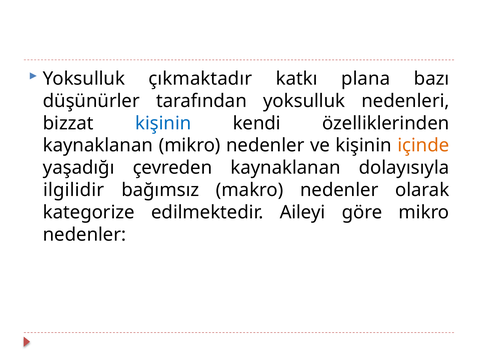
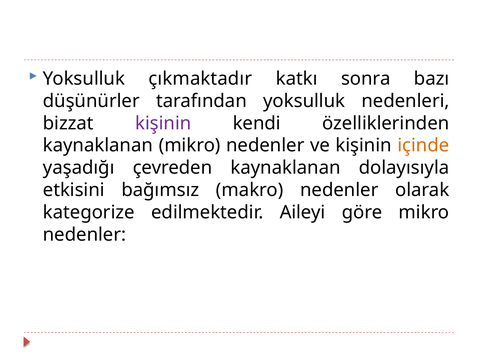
plana: plana -> sonra (366, 79)
kişinin colour: blue -> purple (163, 123)
ilgilidir: ilgilidir -> etkisini (74, 190)
